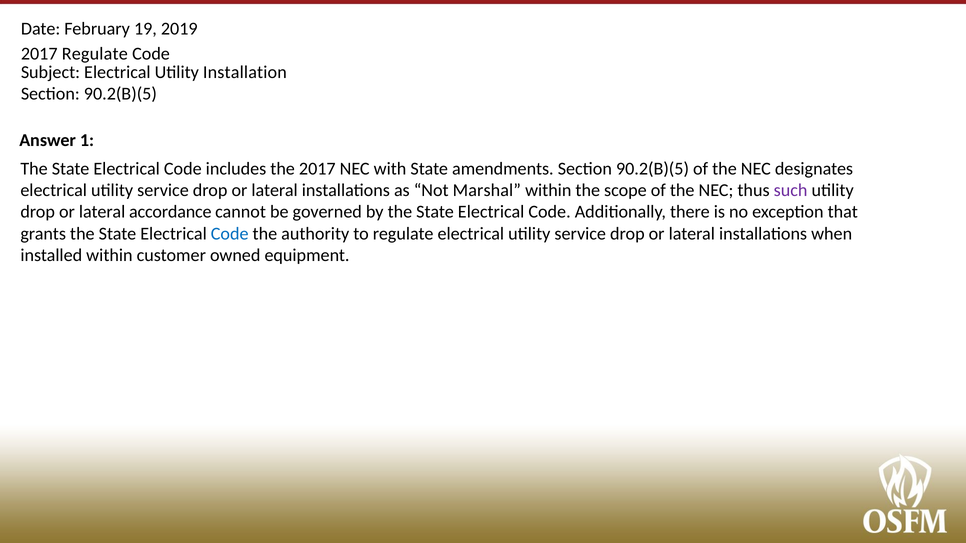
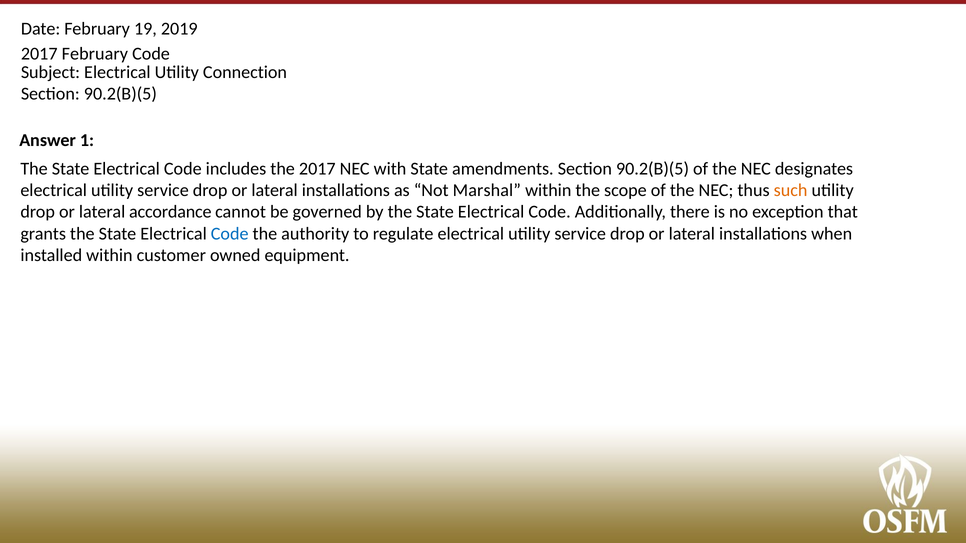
2017 Regulate: Regulate -> February (95, 54)
Installation: Installation -> Connection (245, 73)
such colour: purple -> orange (791, 190)
